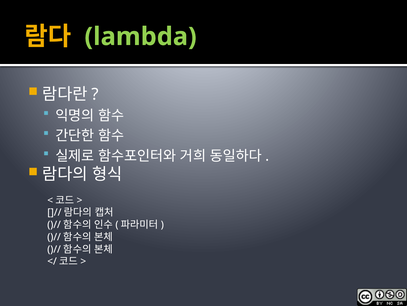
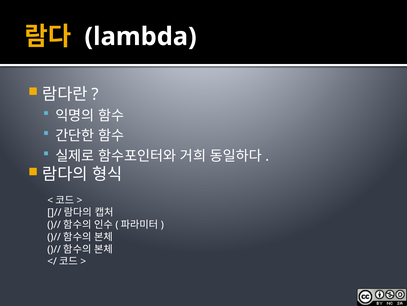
lambda colour: light green -> white (141, 37)
